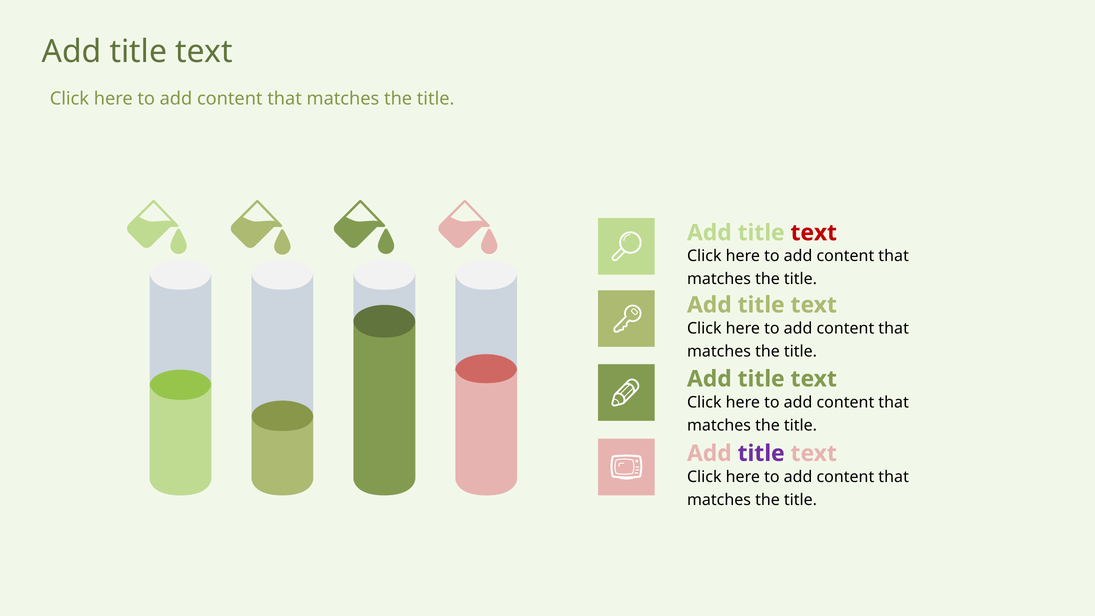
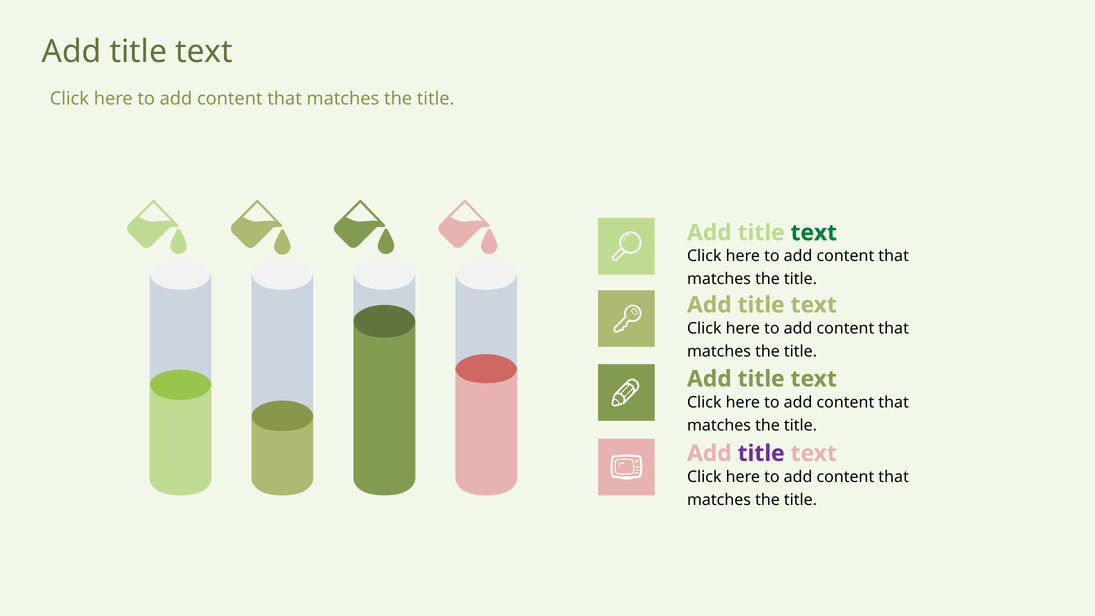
text colour: red -> green (814, 233)
